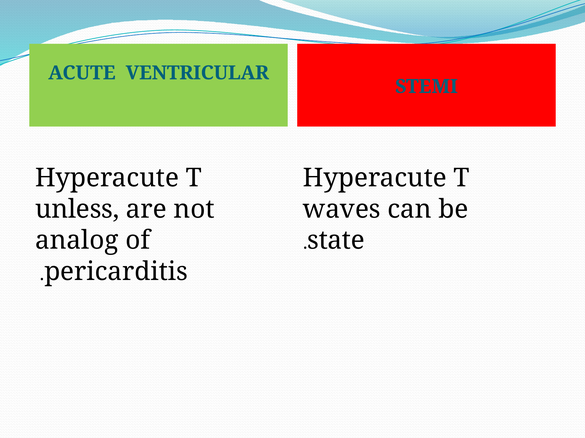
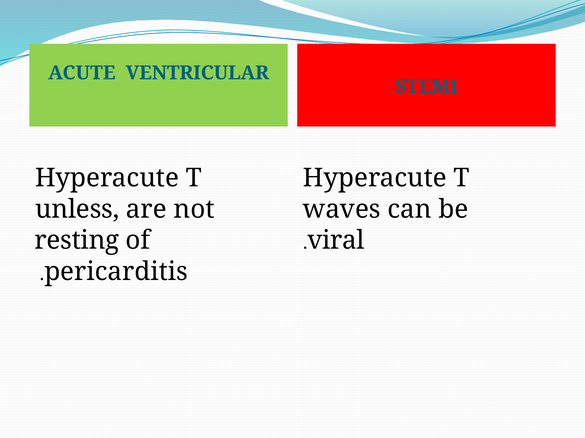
analog: analog -> resting (77, 241)
state: state -> viral (336, 241)
